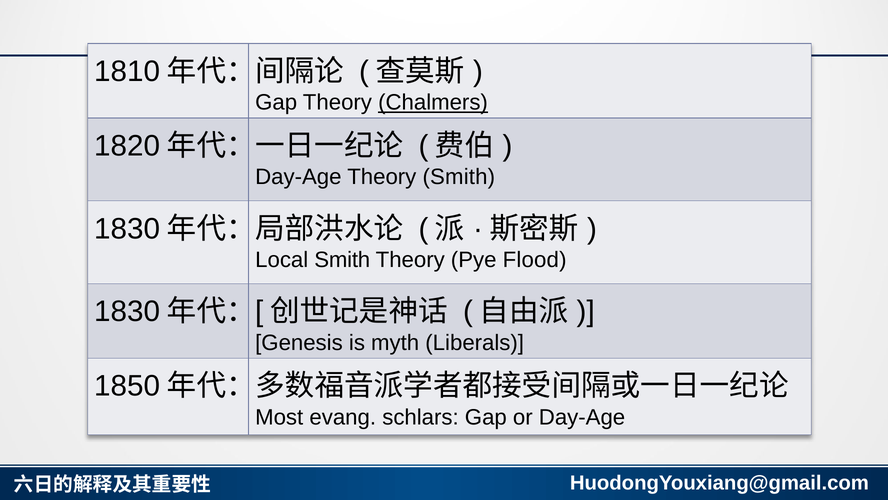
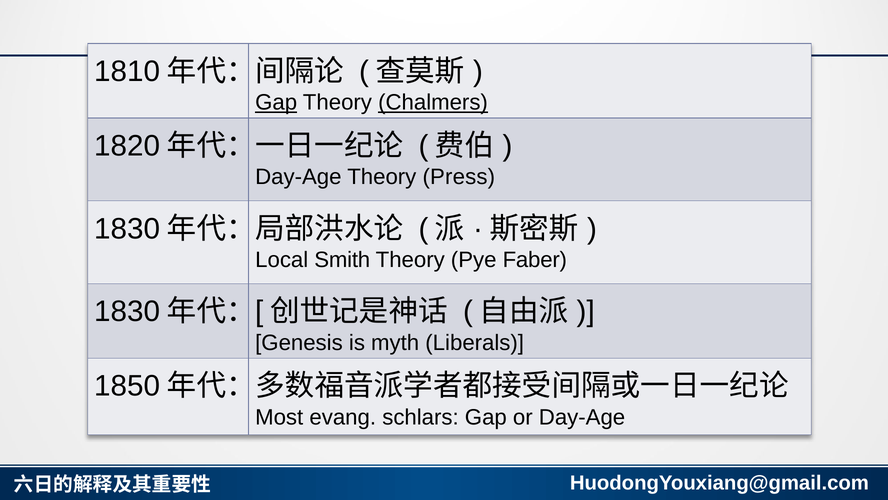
Gap underline: none -> present (276, 102)
Theory Smith: Smith -> Press (459, 177)
Flood: Flood -> Faber (535, 260)
